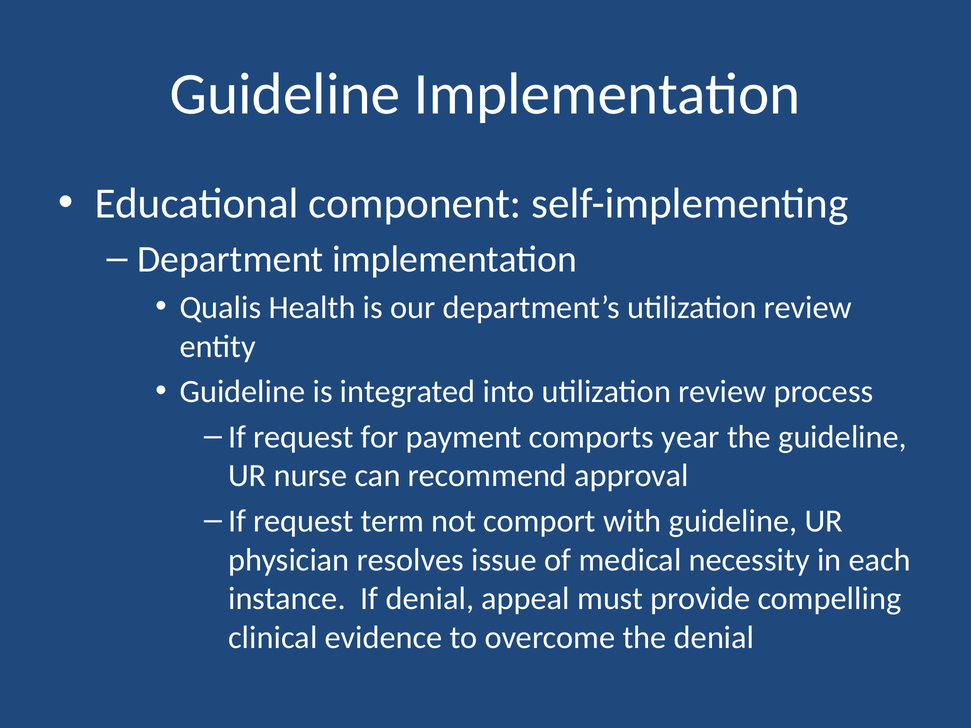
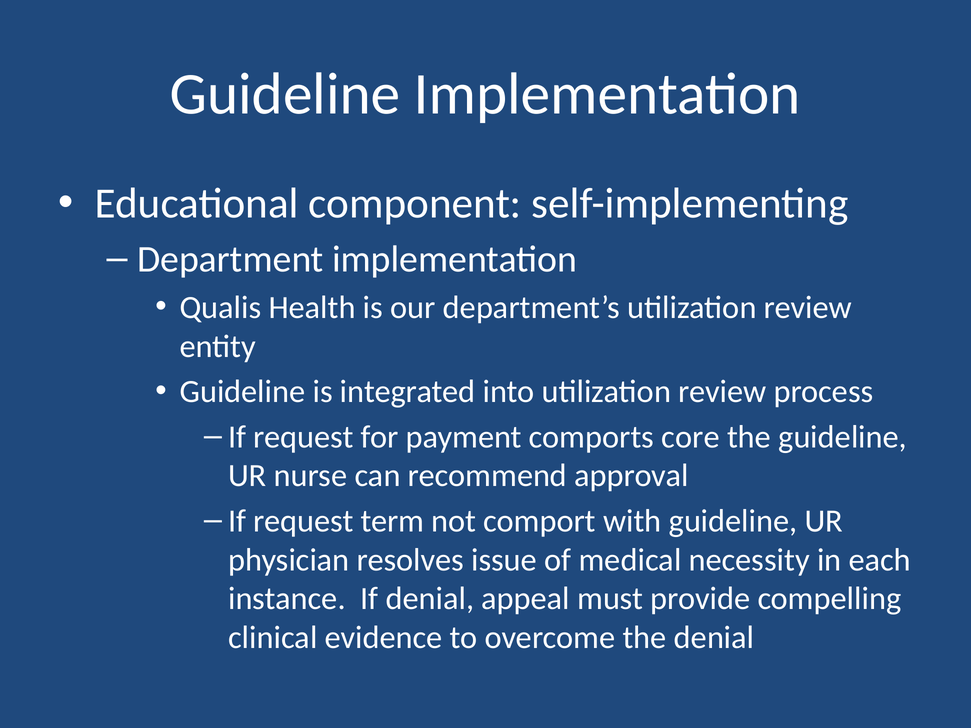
year: year -> core (691, 437)
